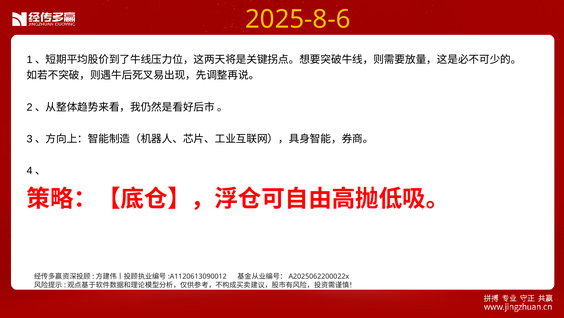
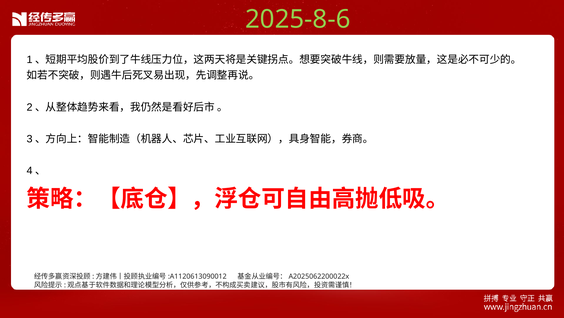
2025-8-6 colour: yellow -> light green (298, 19)
